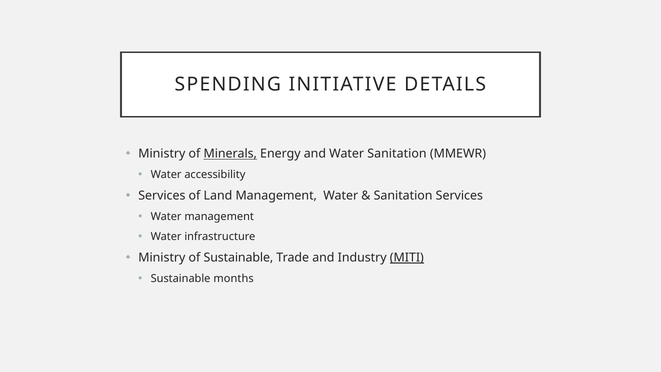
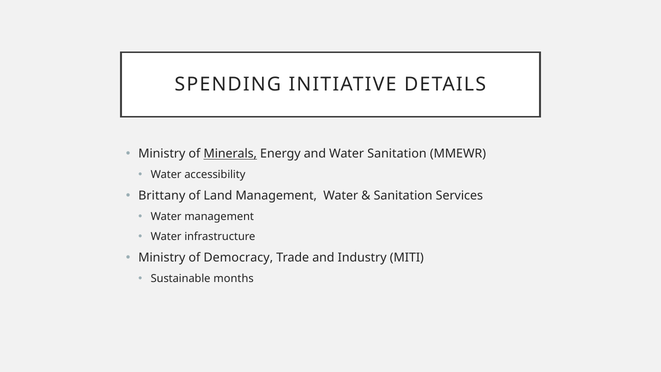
Services: Services -> Brittany (162, 196)
of Sustainable: Sustainable -> Democracy (238, 258)
MITI underline: present -> none (407, 258)
